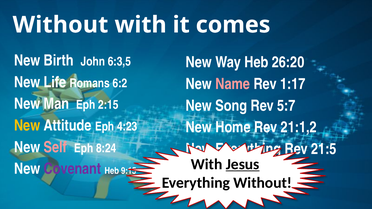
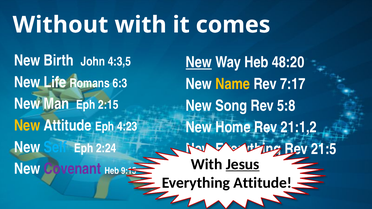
6:3,5: 6:3,5 -> 4:3,5 (119, 62)
New underline: none -> present (199, 62)
26:20: 26:20 -> 48:20 (288, 62)
6:2: 6:2 -> 6:3 (120, 83)
Name colour: pink -> yellow (233, 84)
1:17: 1:17 -> 7:17 (293, 84)
5:7: 5:7 -> 5:8 (286, 106)
Self colour: pink -> light blue (55, 147)
8:24: 8:24 -> 2:24 (106, 148)
Everything Without: Without -> Attitude (263, 183)
